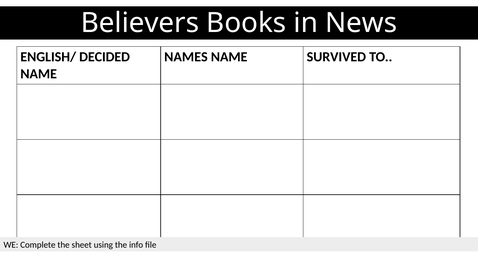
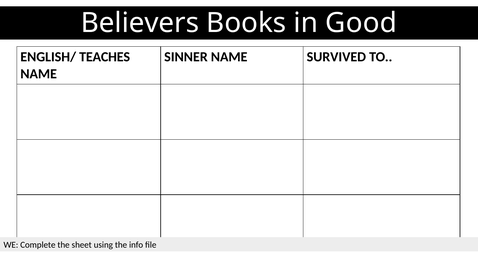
News: News -> Good (361, 23)
DECIDED: DECIDED -> TEACHES (105, 57)
NAMES: NAMES -> SINNER (186, 57)
